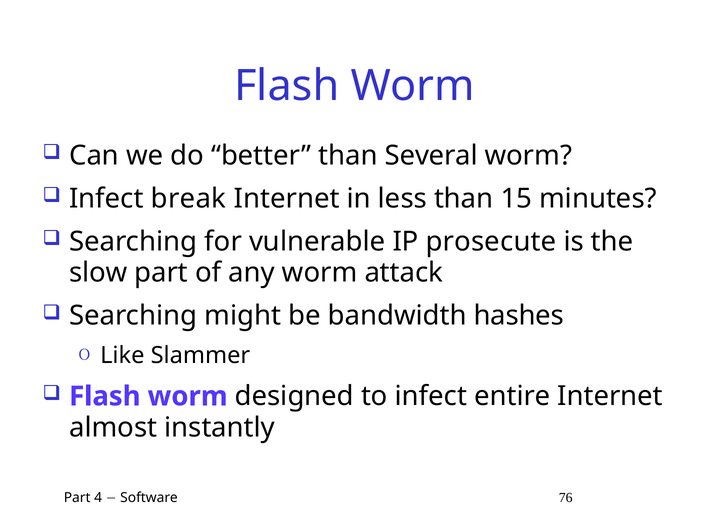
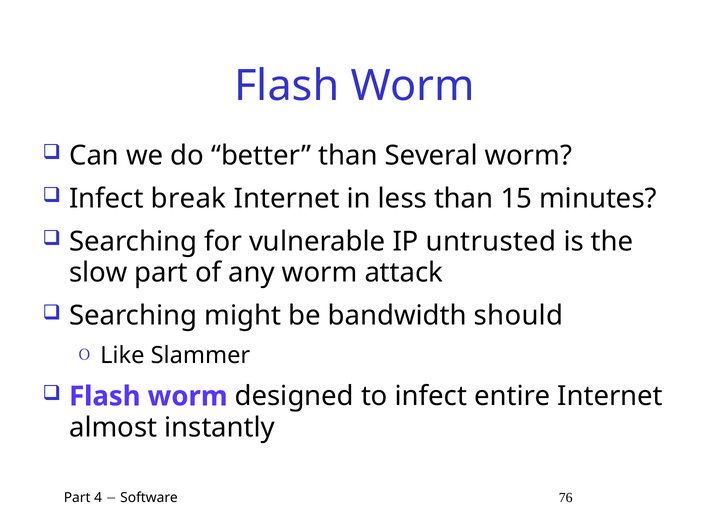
prosecute: prosecute -> untrusted (491, 241)
hashes: hashes -> should (519, 316)
